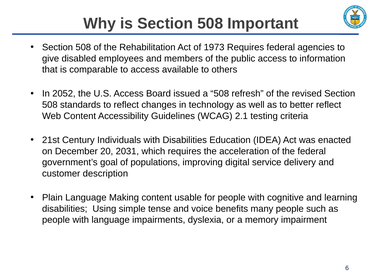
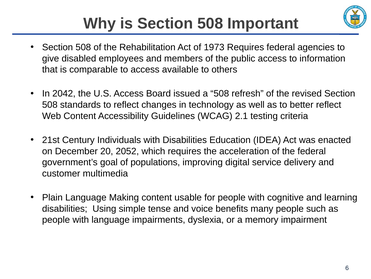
2052: 2052 -> 2042 (64, 93)
2031: 2031 -> 2052 (127, 151)
description: description -> multimedia (105, 173)
